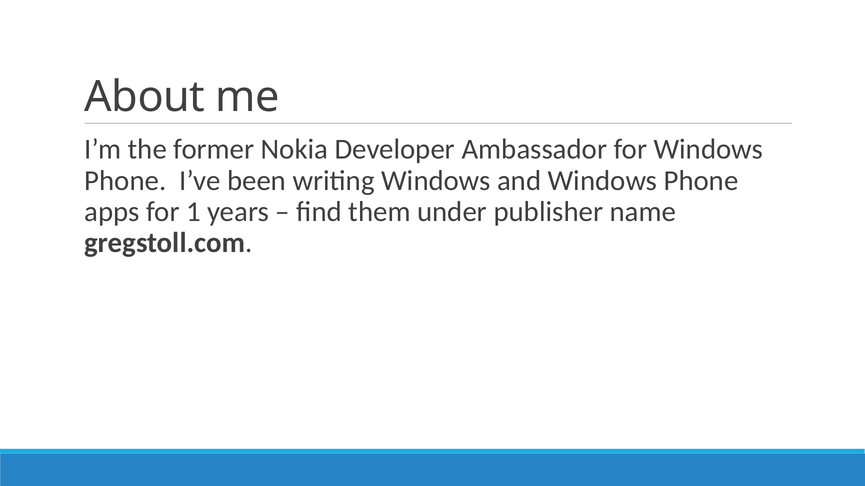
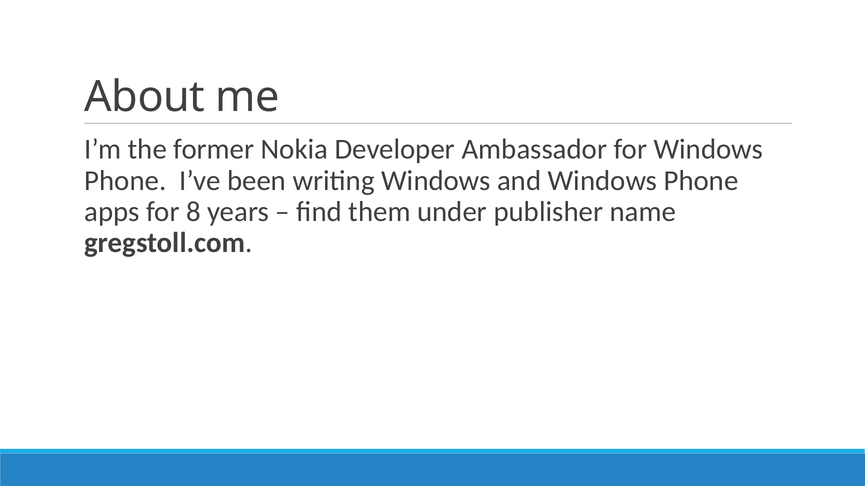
1: 1 -> 8 (193, 212)
